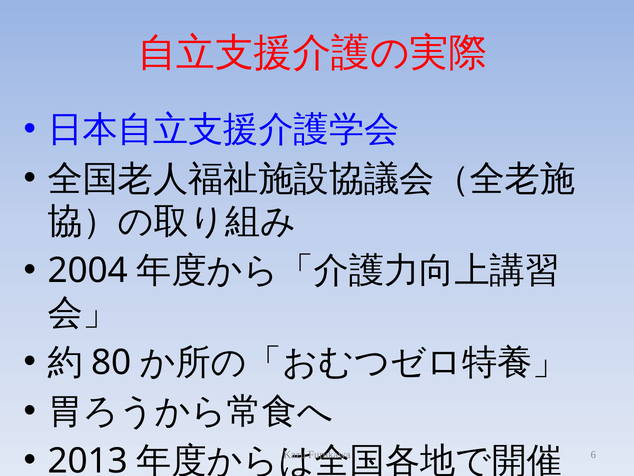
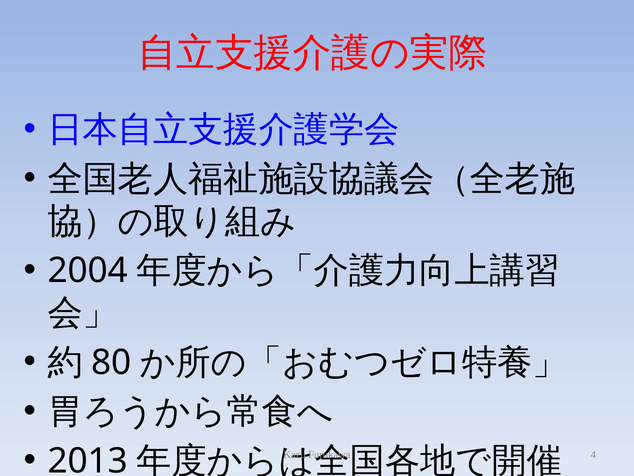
6: 6 -> 4 (593, 454)
